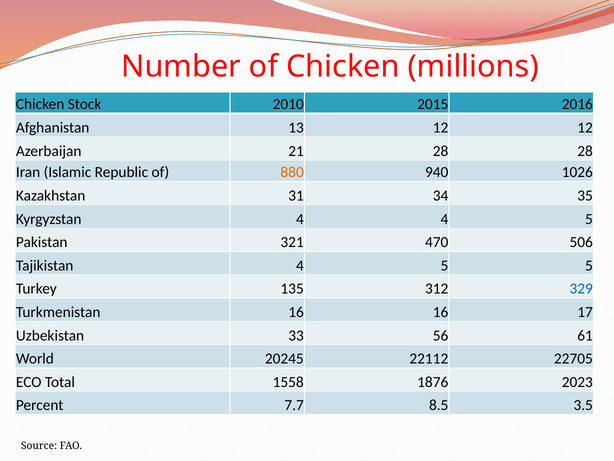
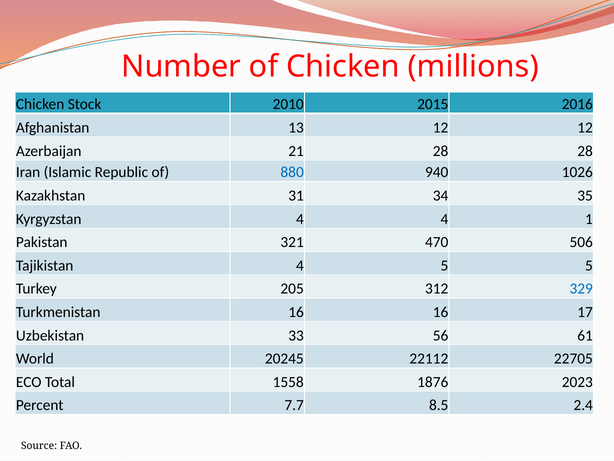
880 colour: orange -> blue (292, 172)
4 4 5: 5 -> 1 (589, 219)
135: 135 -> 205 (292, 289)
3.5: 3.5 -> 2.4 (583, 405)
